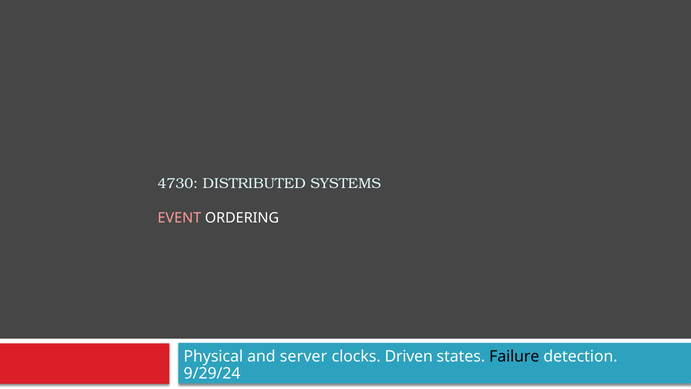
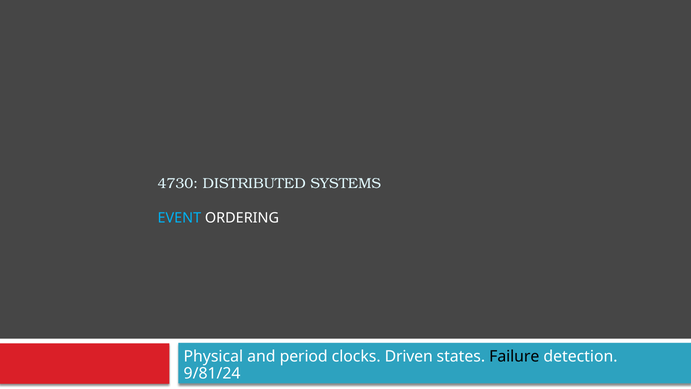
EVENT colour: pink -> light blue (179, 218)
server: server -> period (304, 356)
9/29/24: 9/29/24 -> 9/81/24 (212, 373)
